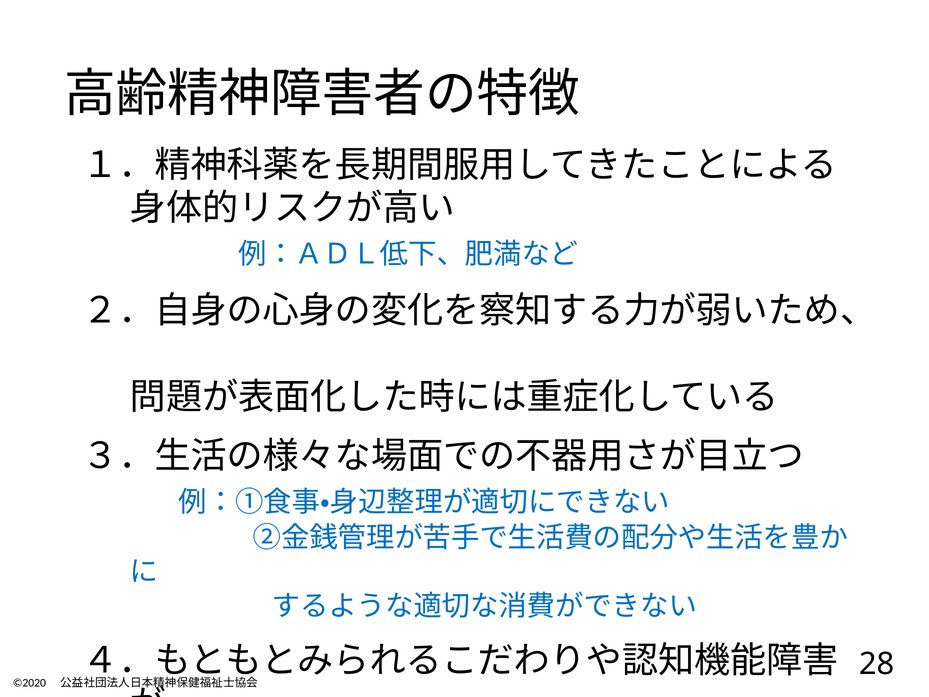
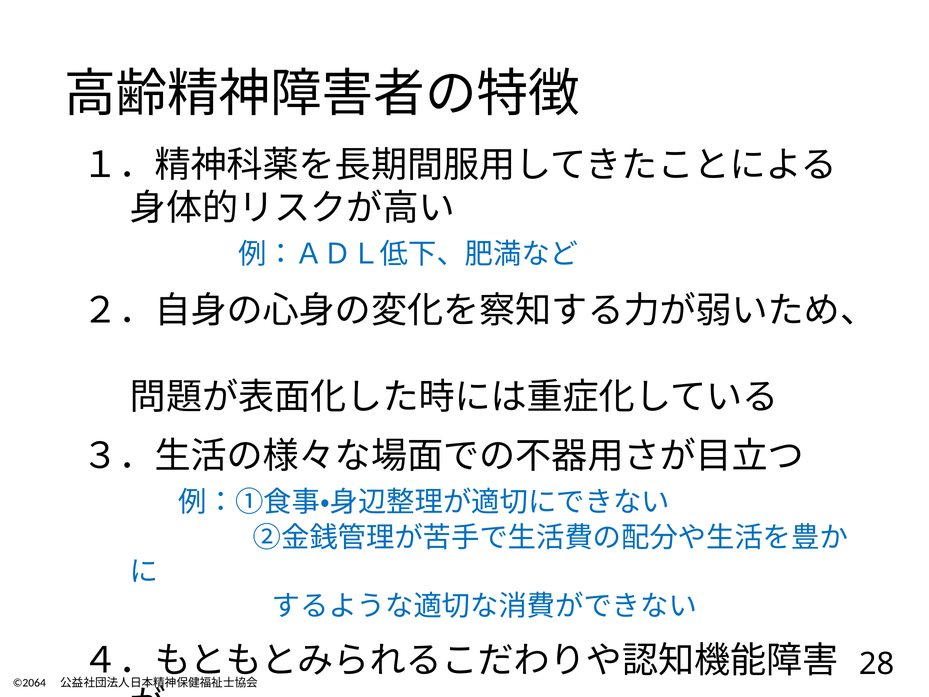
©2020: ©2020 -> ©2064 (29, 683)
